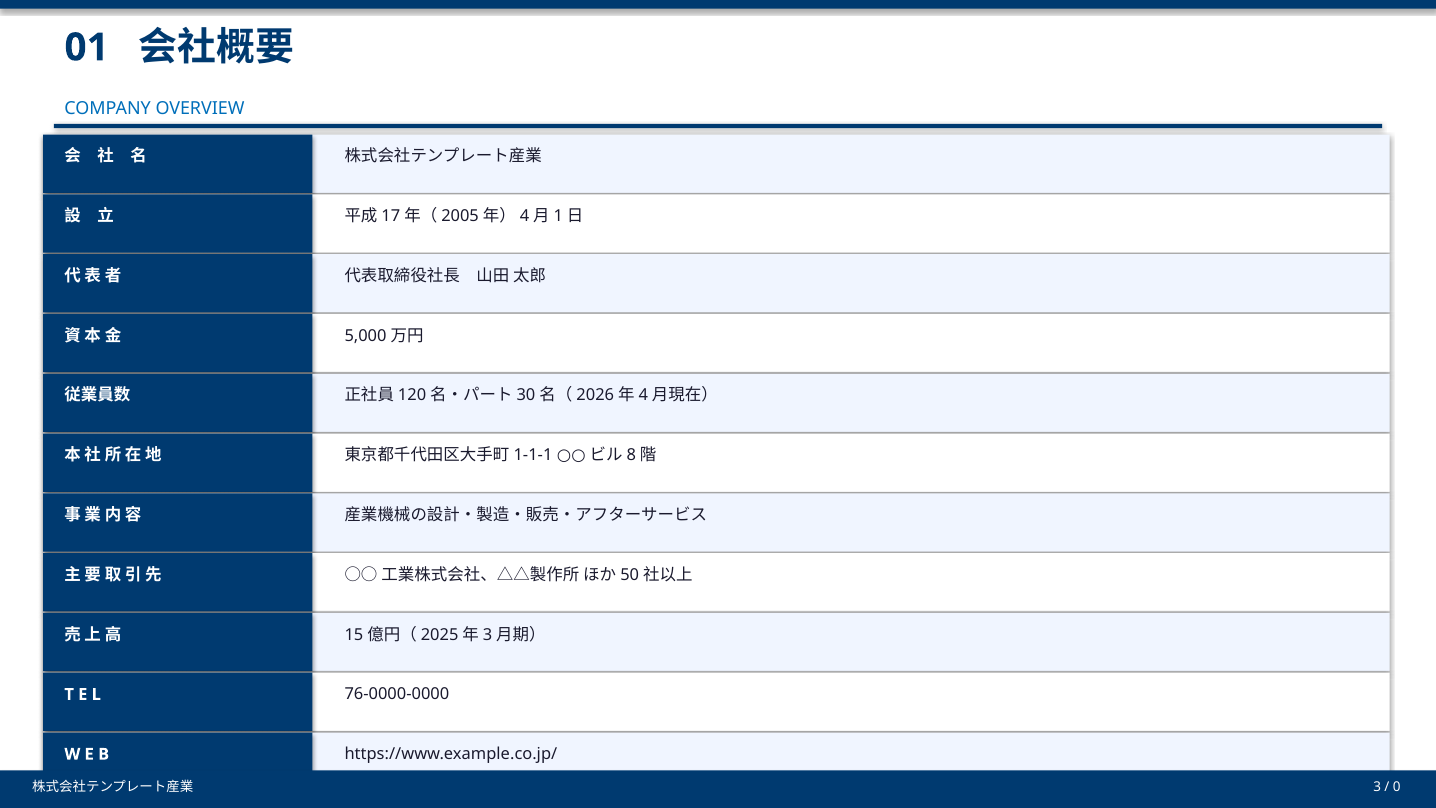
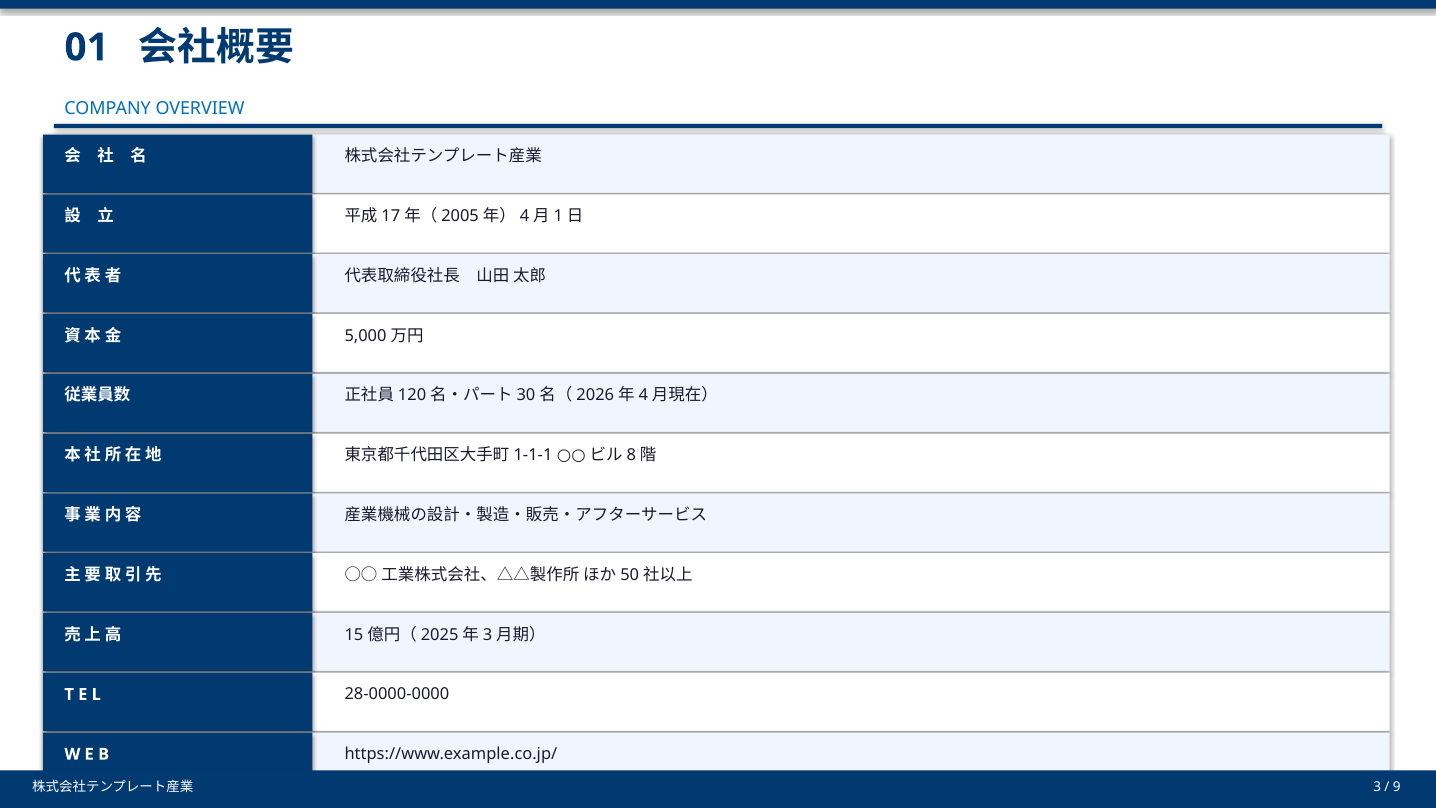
76-0000-0000: 76-0000-0000 -> 28-0000-0000 (397, 694)
0: 0 -> 9 (1397, 787)
